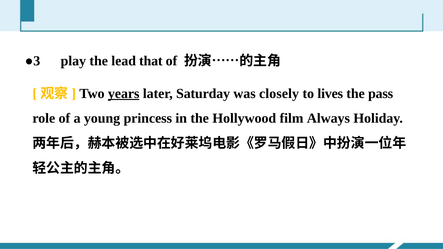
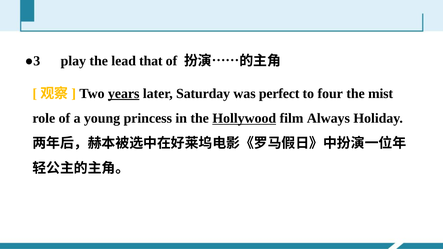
closely: closely -> perfect (279, 94)
lives: lives -> four (330, 94)
pass: pass -> mist (381, 94)
Hollywood underline: none -> present (244, 118)
